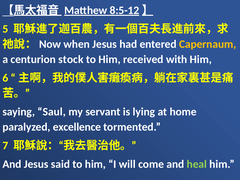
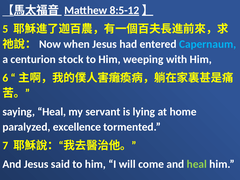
Capernaum colour: yellow -> light blue (208, 44)
received: received -> weeping (143, 59)
saying Saul: Saul -> Heal (52, 112)
